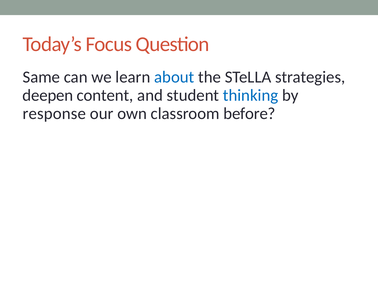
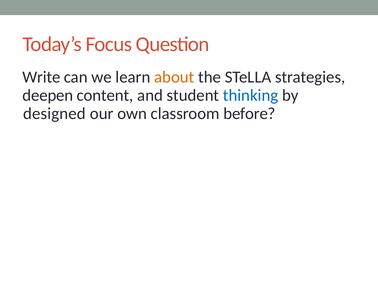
Same: Same -> Write (41, 77)
about colour: blue -> orange (174, 77)
response: response -> designed (54, 113)
